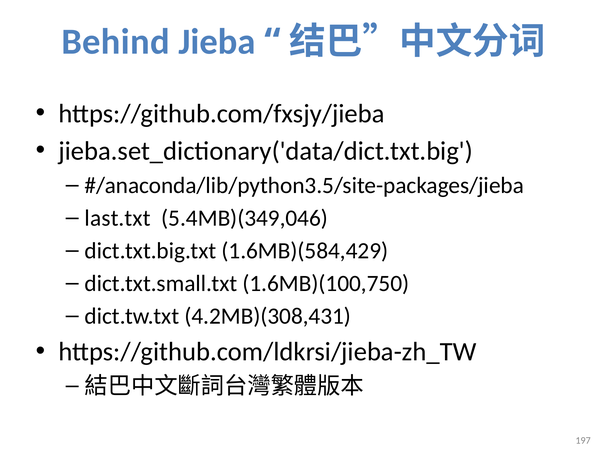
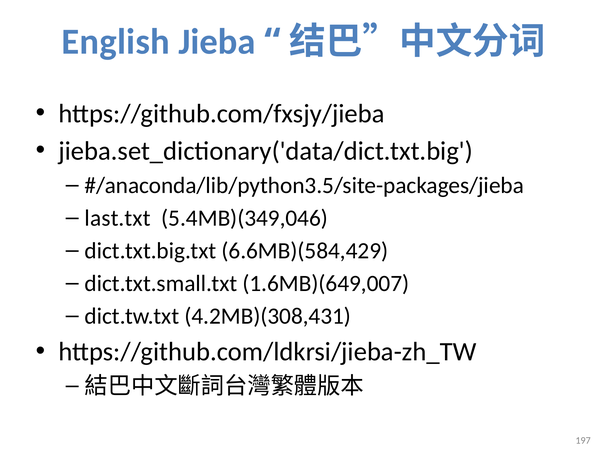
Behind: Behind -> English (116, 42)
1.6MB)(584,429: 1.6MB)(584,429 -> 6.6MB)(584,429 (305, 250)
1.6MB)(100,750: 1.6MB)(100,750 -> 1.6MB)(649,007 (326, 283)
